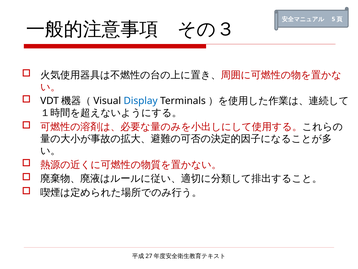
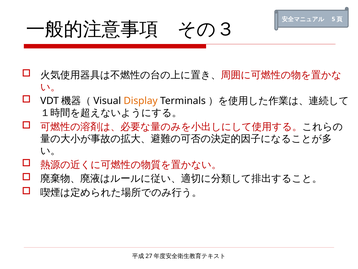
Display colour: blue -> orange (141, 101)
